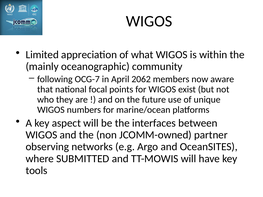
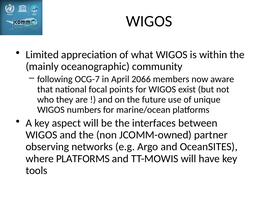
2062: 2062 -> 2066 (141, 79)
where SUBMITTED: SUBMITTED -> PLATFORMS (83, 159)
